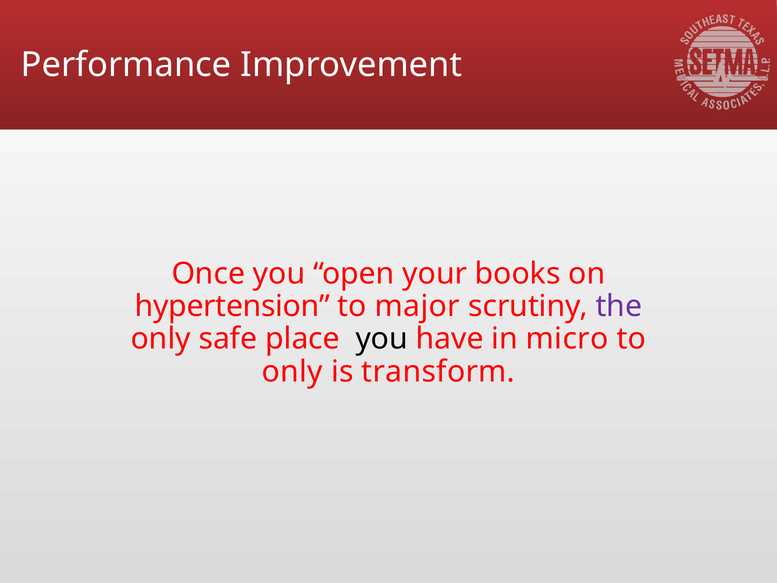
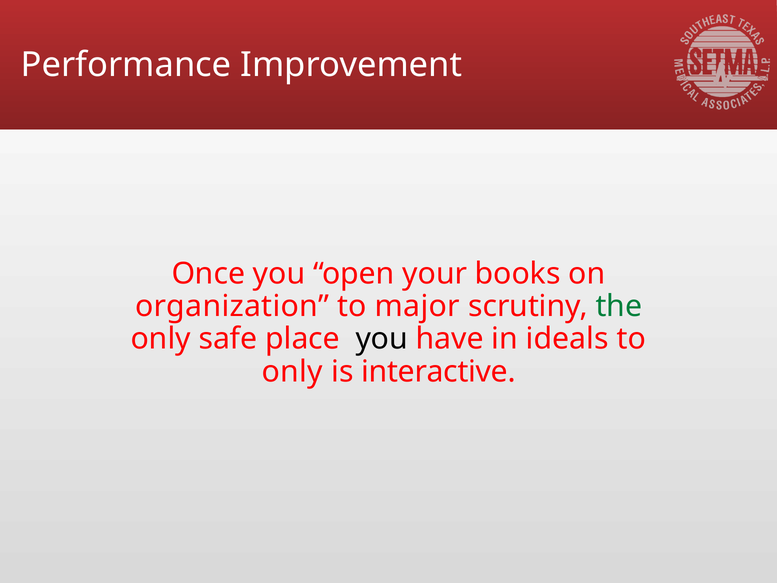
hypertension: hypertension -> organization (232, 306)
the colour: purple -> green (619, 306)
micro: micro -> ideals (567, 339)
transform: transform -> interactive (438, 371)
